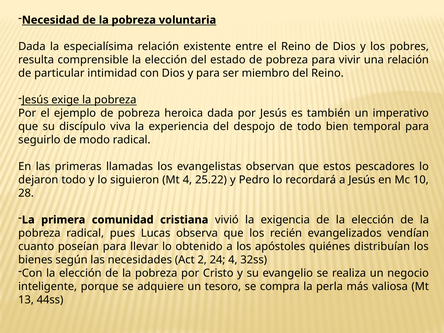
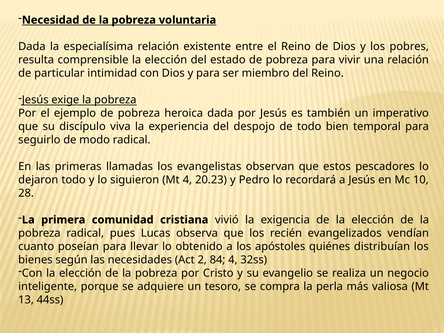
25.22: 25.22 -> 20.23 (211, 180)
24: 24 -> 84 (218, 260)
